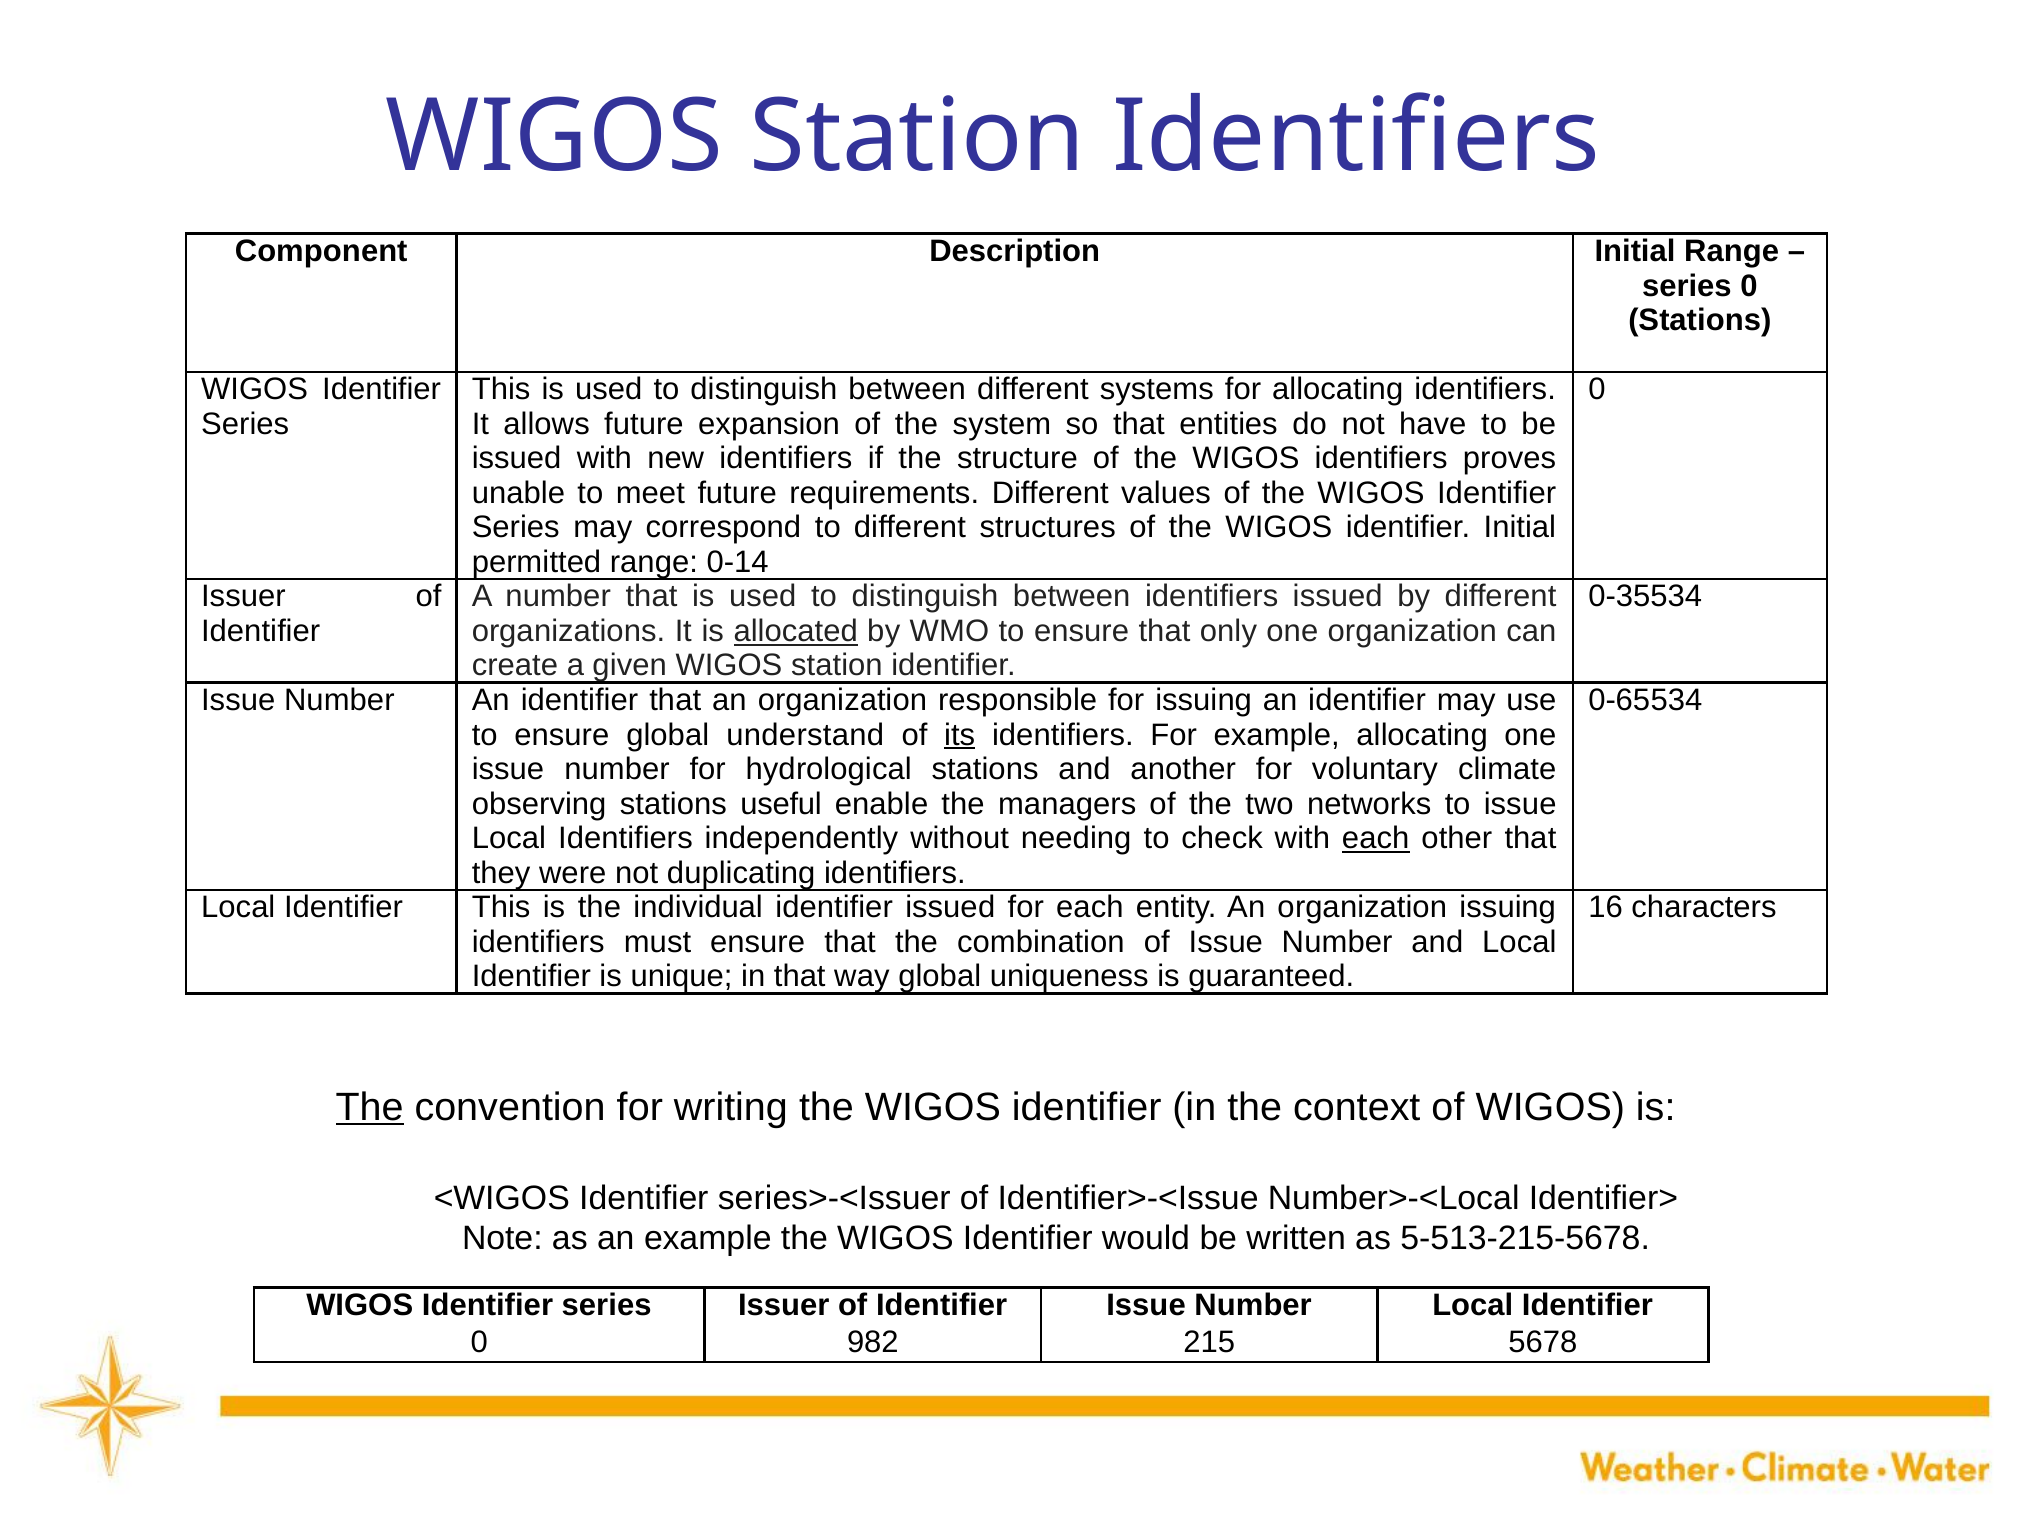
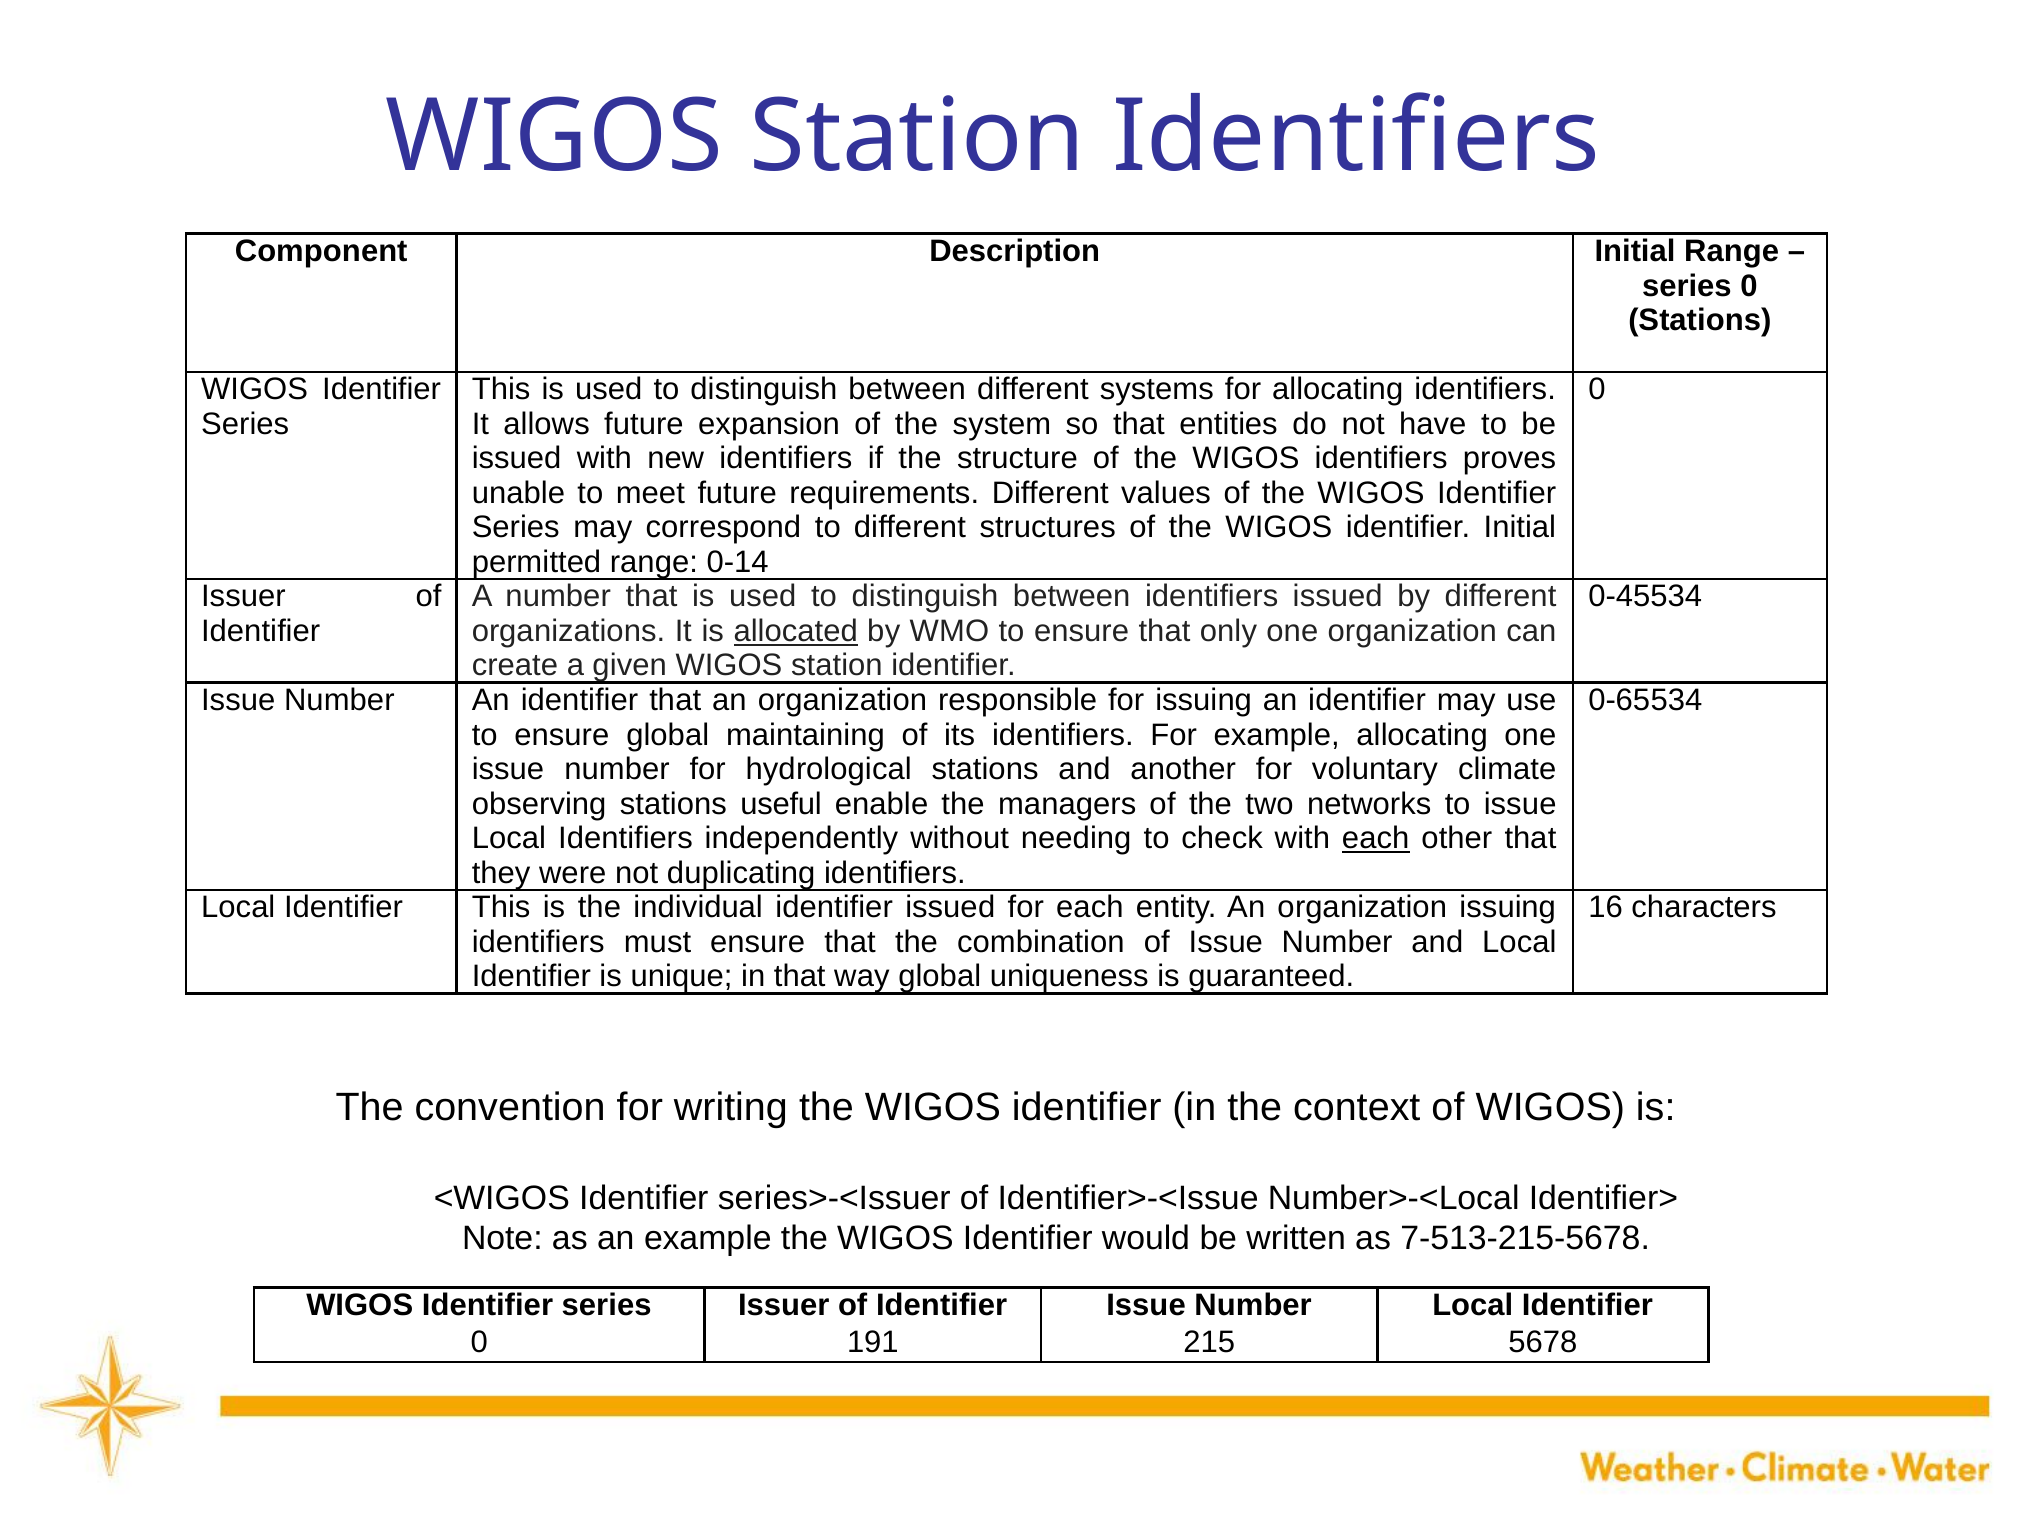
0-35534: 0-35534 -> 0-45534 (1645, 597)
understand: understand -> maintaining (805, 735)
its underline: present -> none (960, 735)
The underline: present -> none (370, 1107)
5-513-215-5678: 5-513-215-5678 -> 7-513-215-5678 (1525, 1239)
982: 982 -> 191 (873, 1343)
